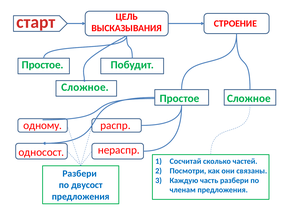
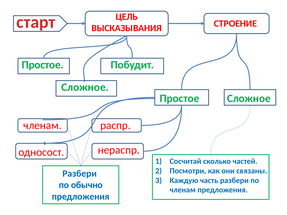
одному: одному -> членам (43, 125)
двусост: двусост -> обычно (87, 185)
